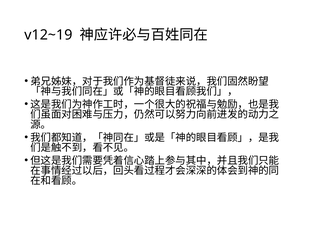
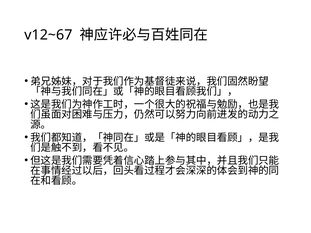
v12~19: v12~19 -> v12~67 (48, 35)
